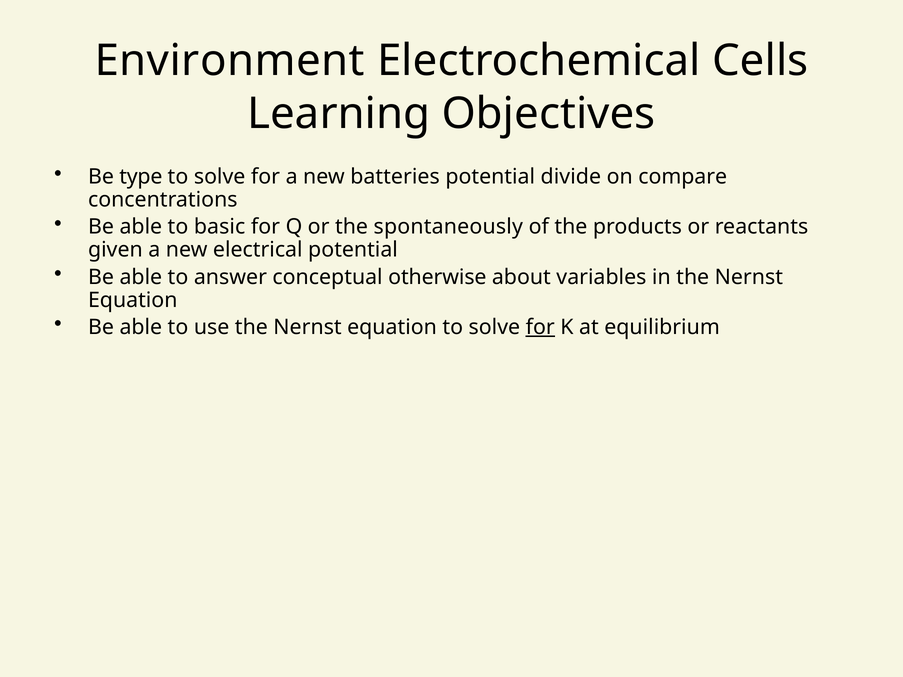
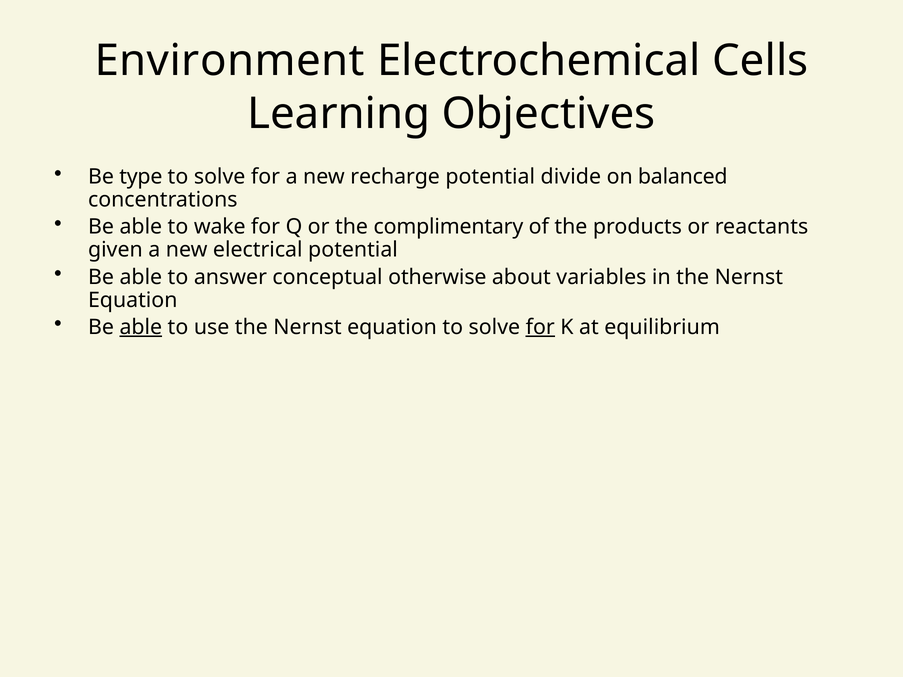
batteries: batteries -> recharge (395, 177)
compare: compare -> balanced (683, 177)
basic: basic -> wake (220, 227)
spontaneously: spontaneously -> complimentary (448, 227)
able underline: none -> present (141, 327)
